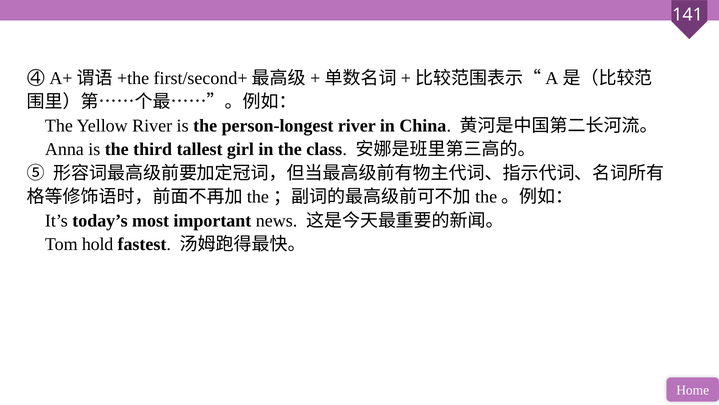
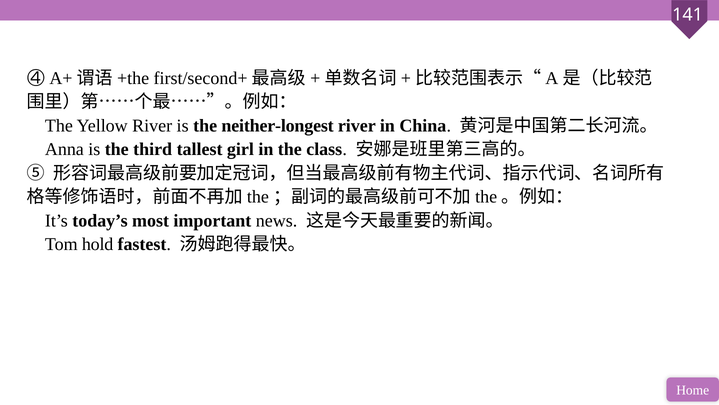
person-longest: person-longest -> neither-longest (278, 126)
